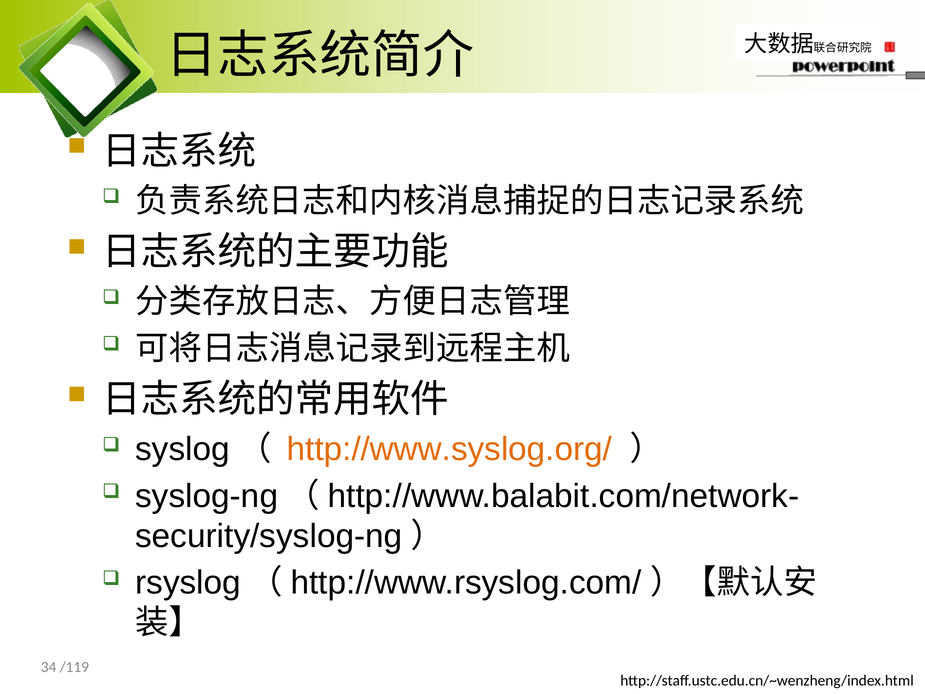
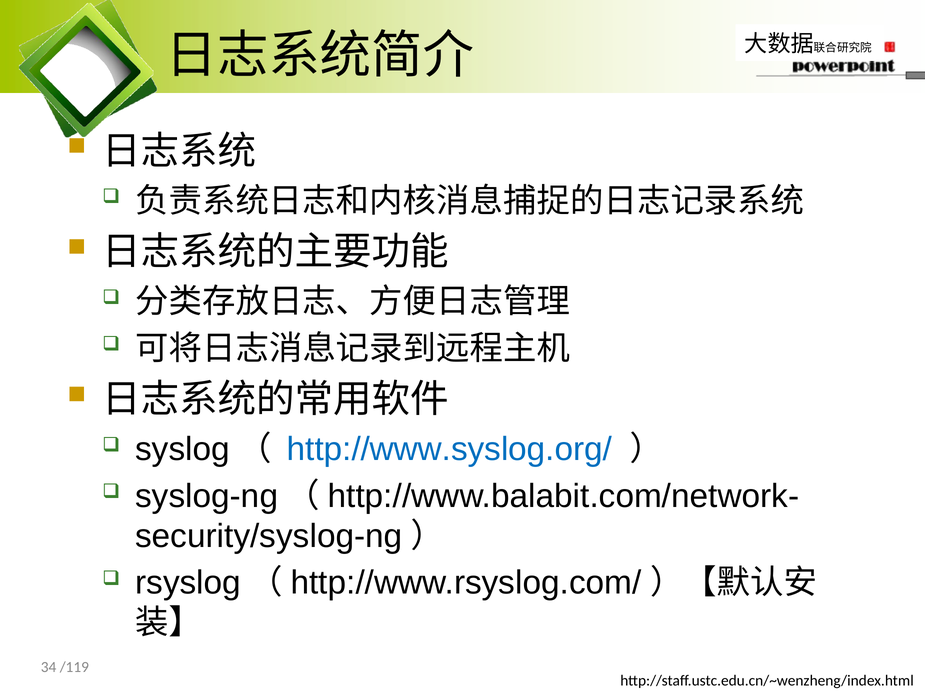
http://www.syslog.org/ colour: orange -> blue (449, 449)
